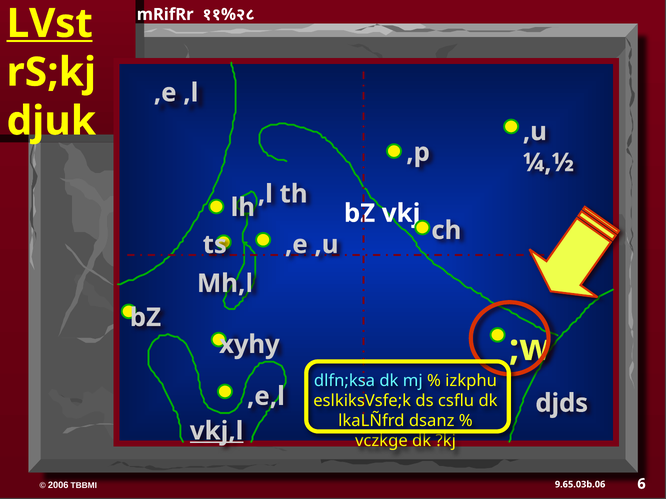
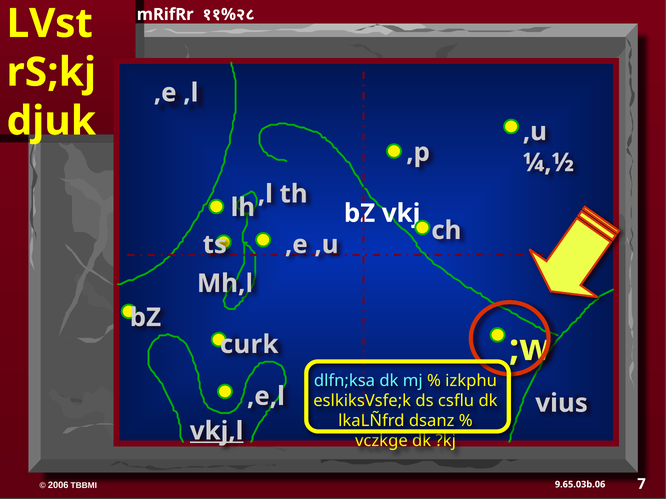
LVst underline: present -> none (50, 24)
xyhy: xyhy -> curk (249, 345)
djds: djds -> vius (562, 404)
6: 6 -> 7 (642, 484)
